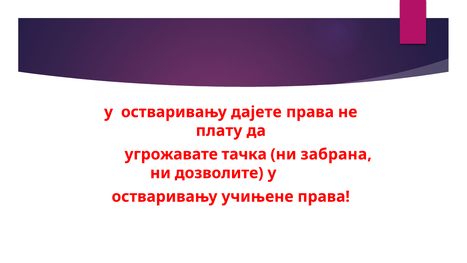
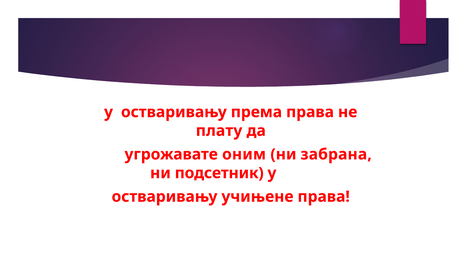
дајете: дајете -> према (256, 112)
тачка: тачка -> оним (244, 154)
дозволите: дозволите -> подсетник (219, 173)
